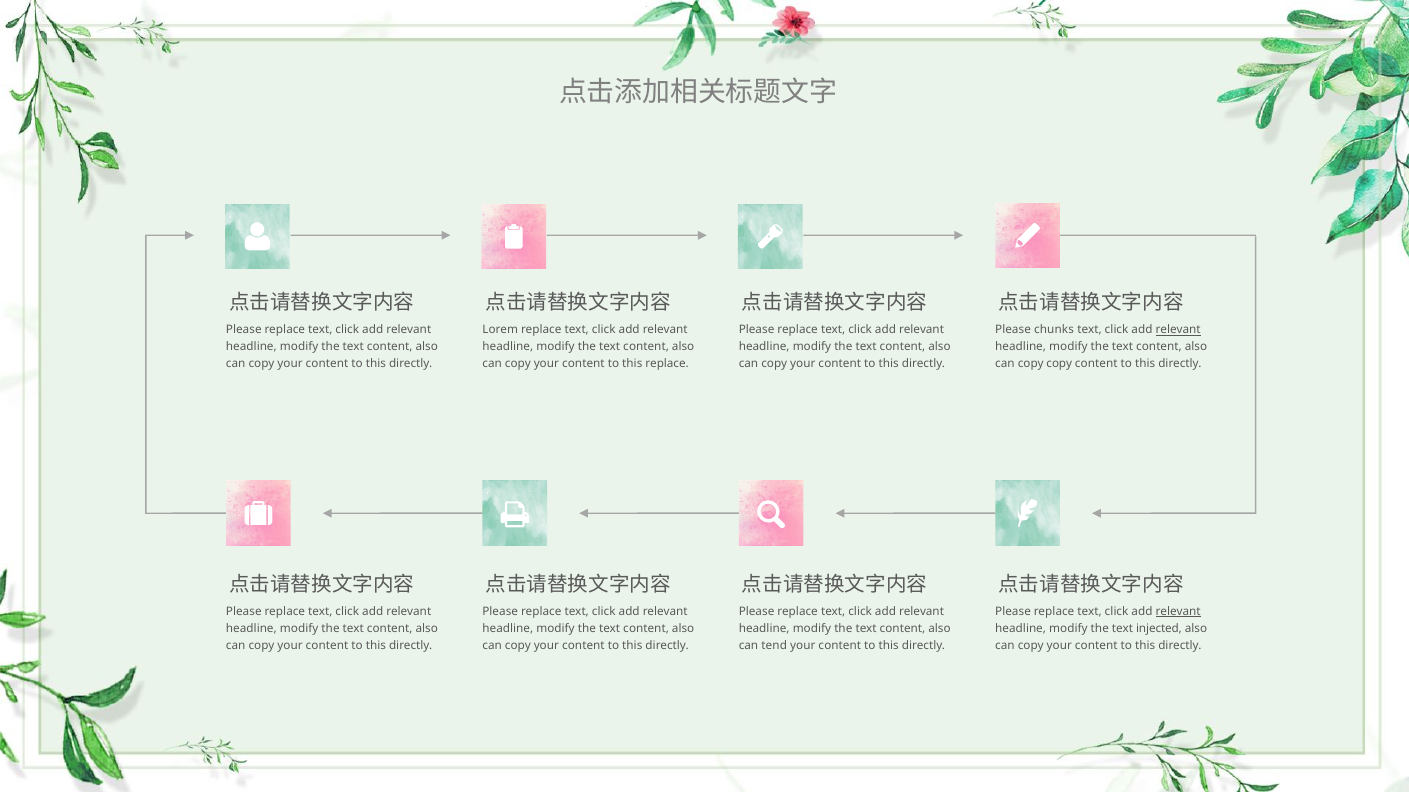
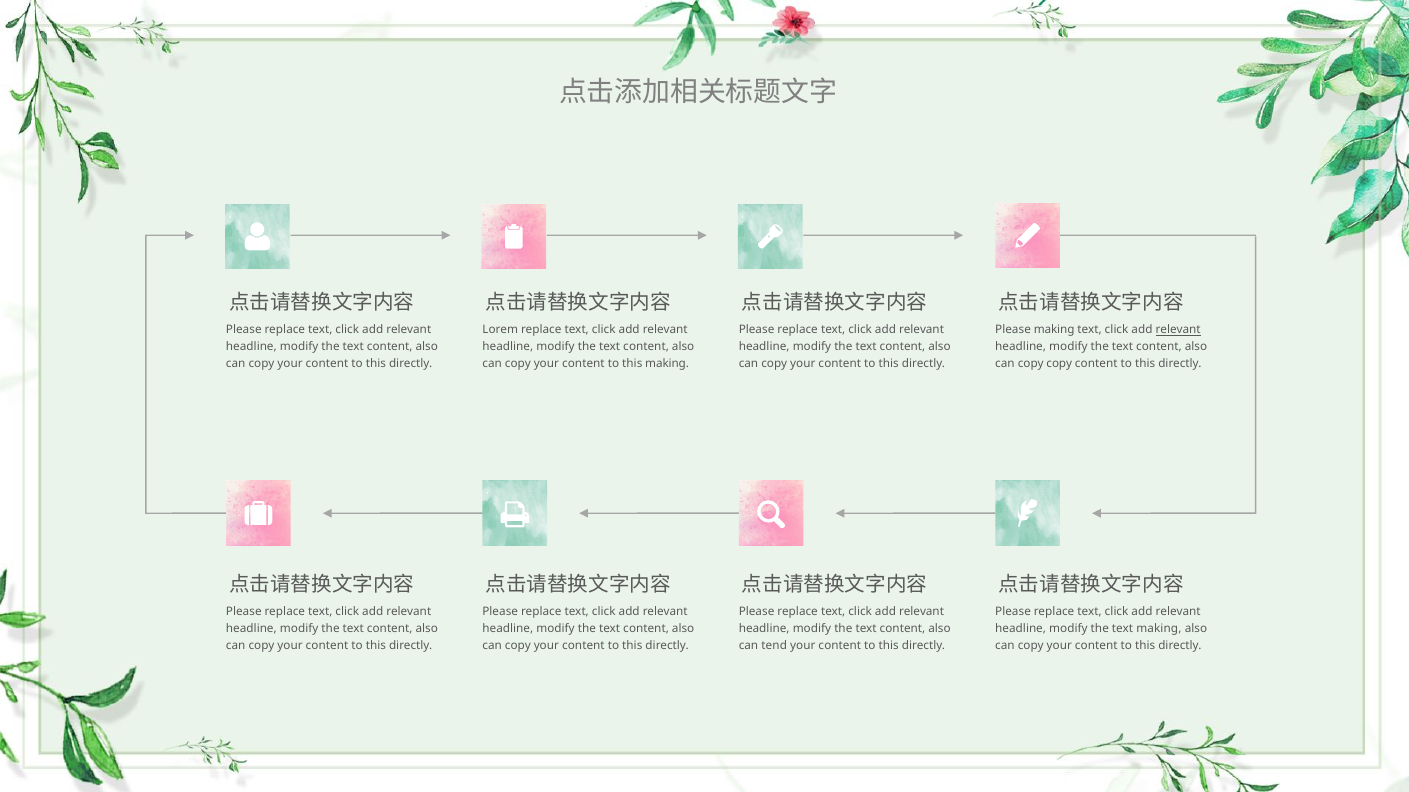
Please chunks: chunks -> making (1054, 330)
this replace: replace -> making (667, 364)
relevant underline: present -> none (1178, 612)
text injected: injected -> making (1159, 629)
